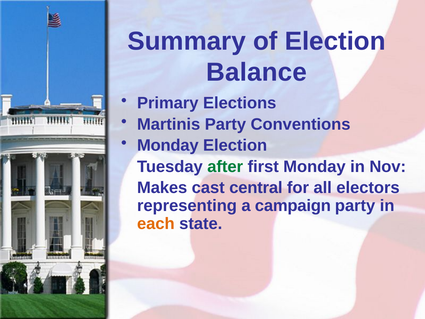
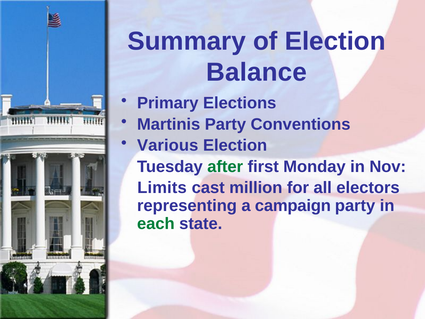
Monday: Monday -> Various (168, 145)
Makes: Makes -> Limits (162, 188)
central: central -> million (256, 188)
each colour: orange -> green (156, 223)
